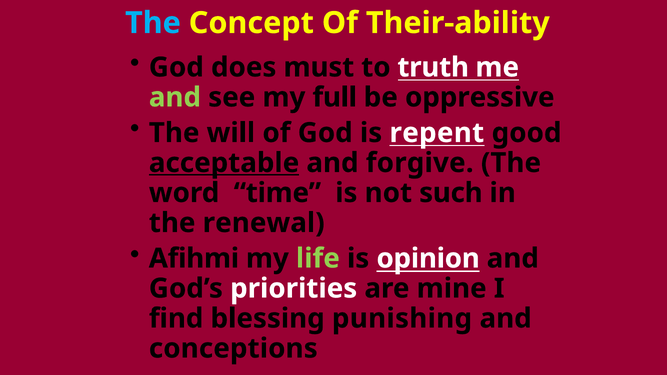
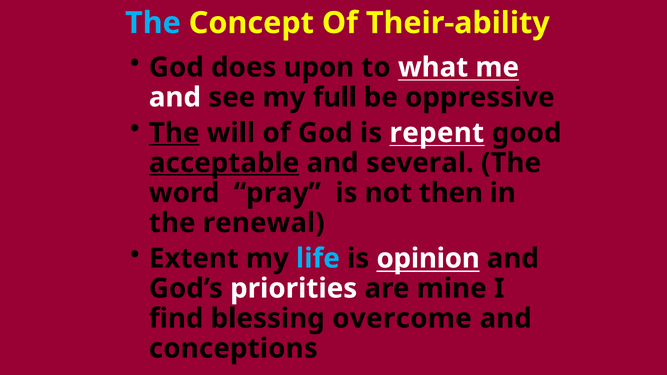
must: must -> upon (319, 67)
truth: truth -> what (433, 67)
and colour: light green -> white (175, 97)
The underline: none -> present (174, 133)
forgive: forgive -> several (420, 163)
time: time -> pray (277, 193)
such: such -> then (451, 193)
Afihmi: Afihmi -> Extent (194, 259)
life colour: light green -> light blue (318, 259)
punishing: punishing -> overcome (402, 319)
